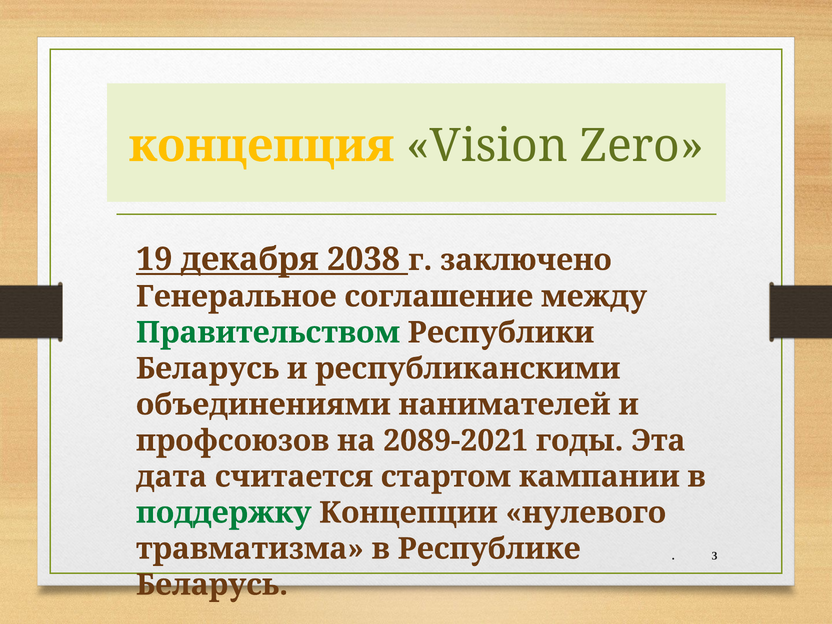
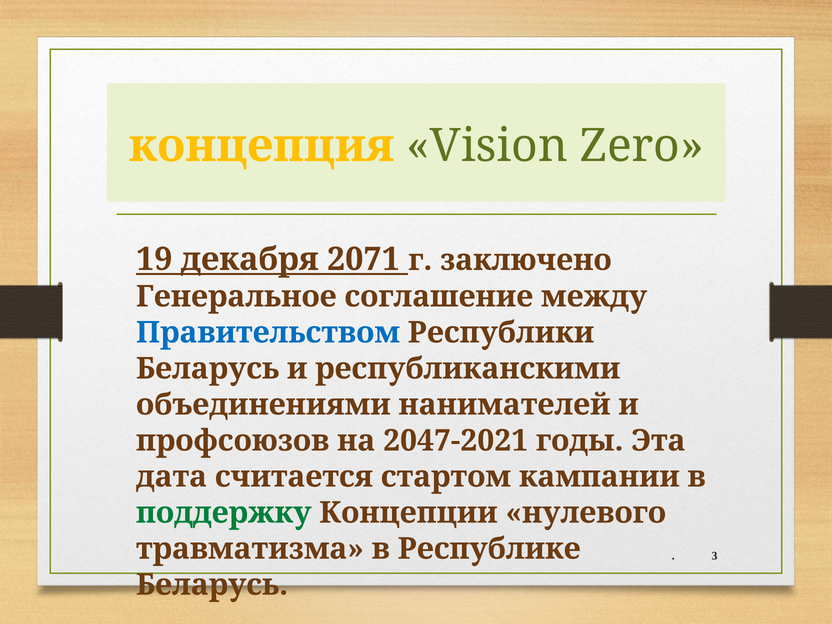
2038: 2038 -> 2071 (363, 259)
Правительством colour: green -> blue (268, 333)
2089-2021: 2089-2021 -> 2047-2021 (456, 441)
